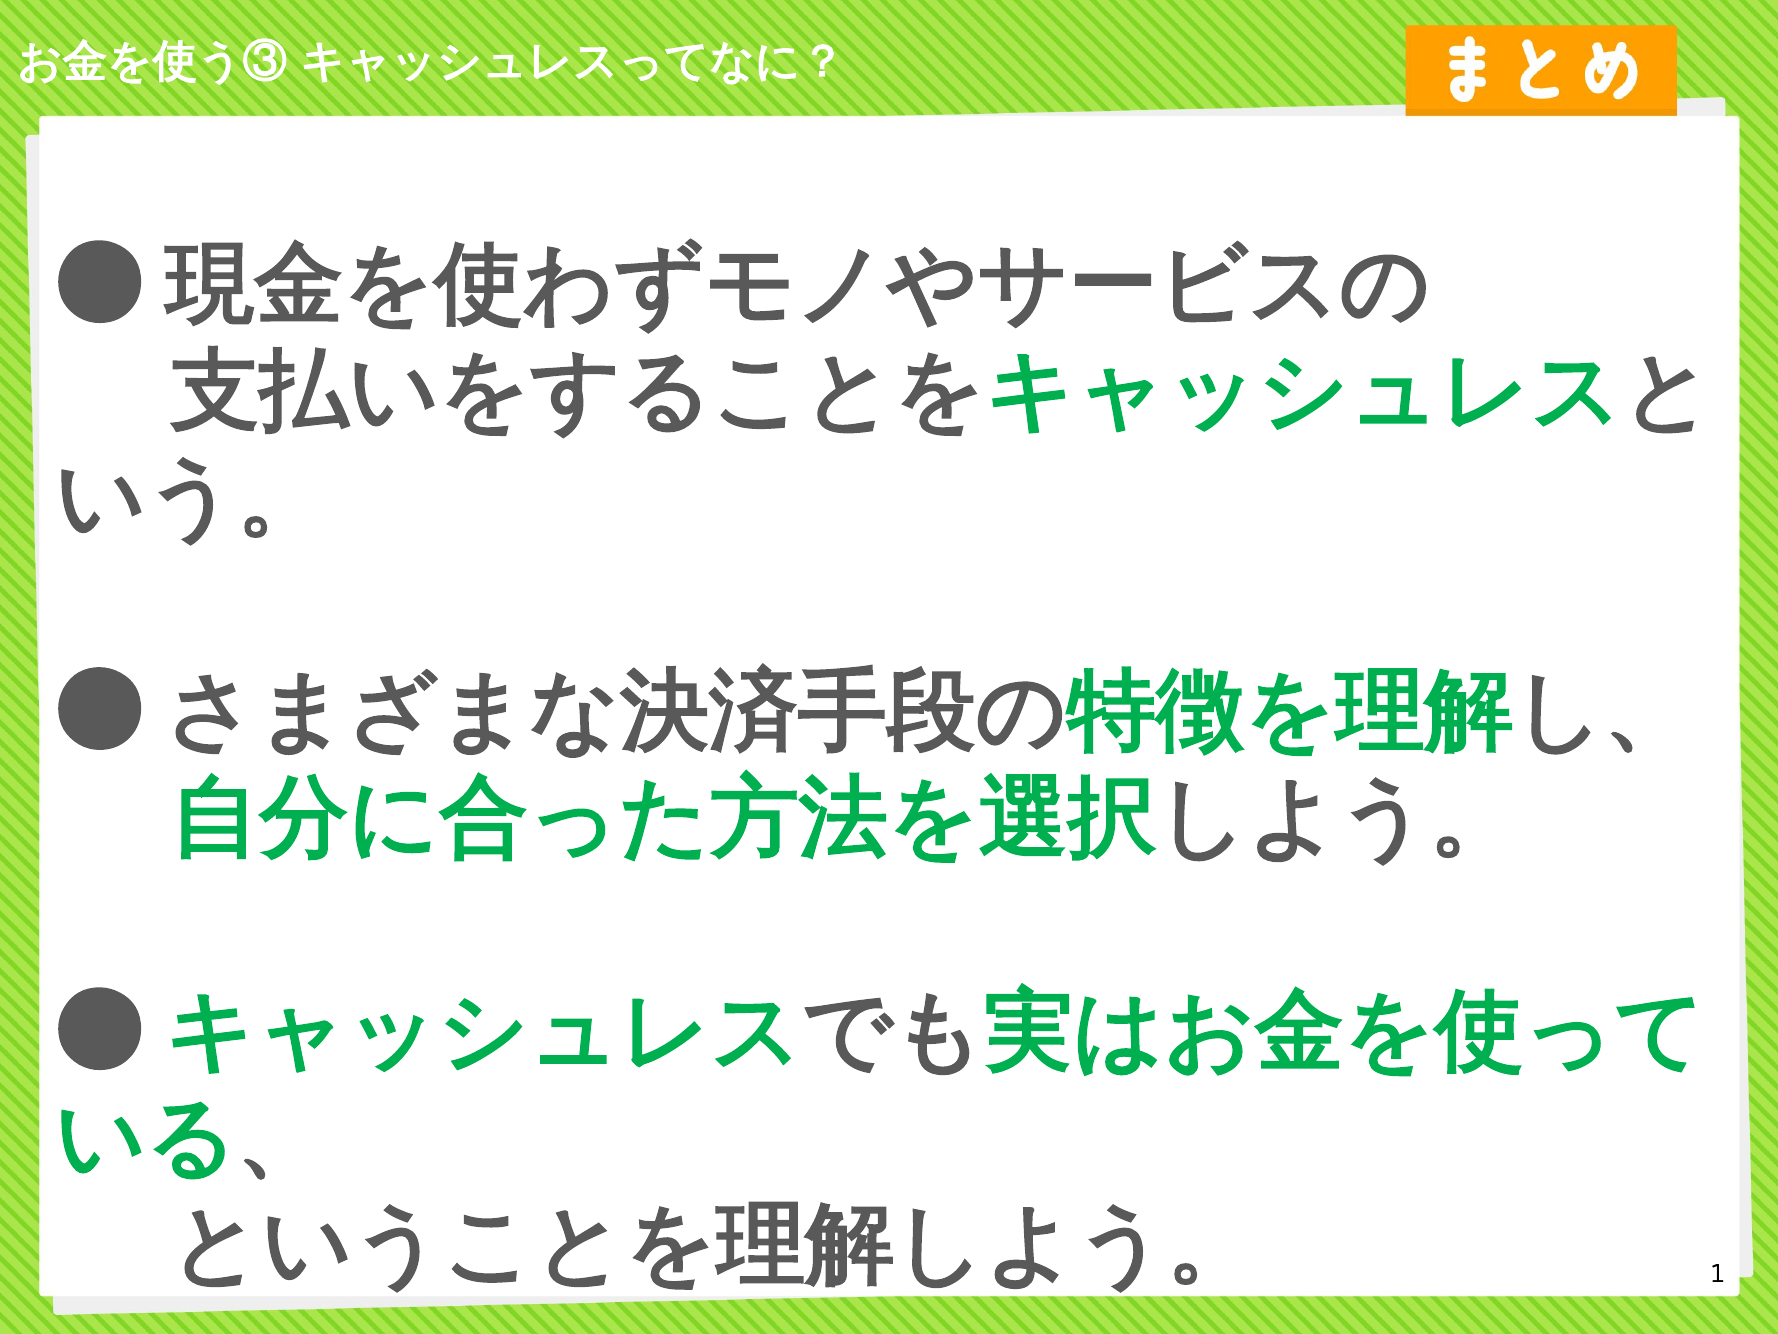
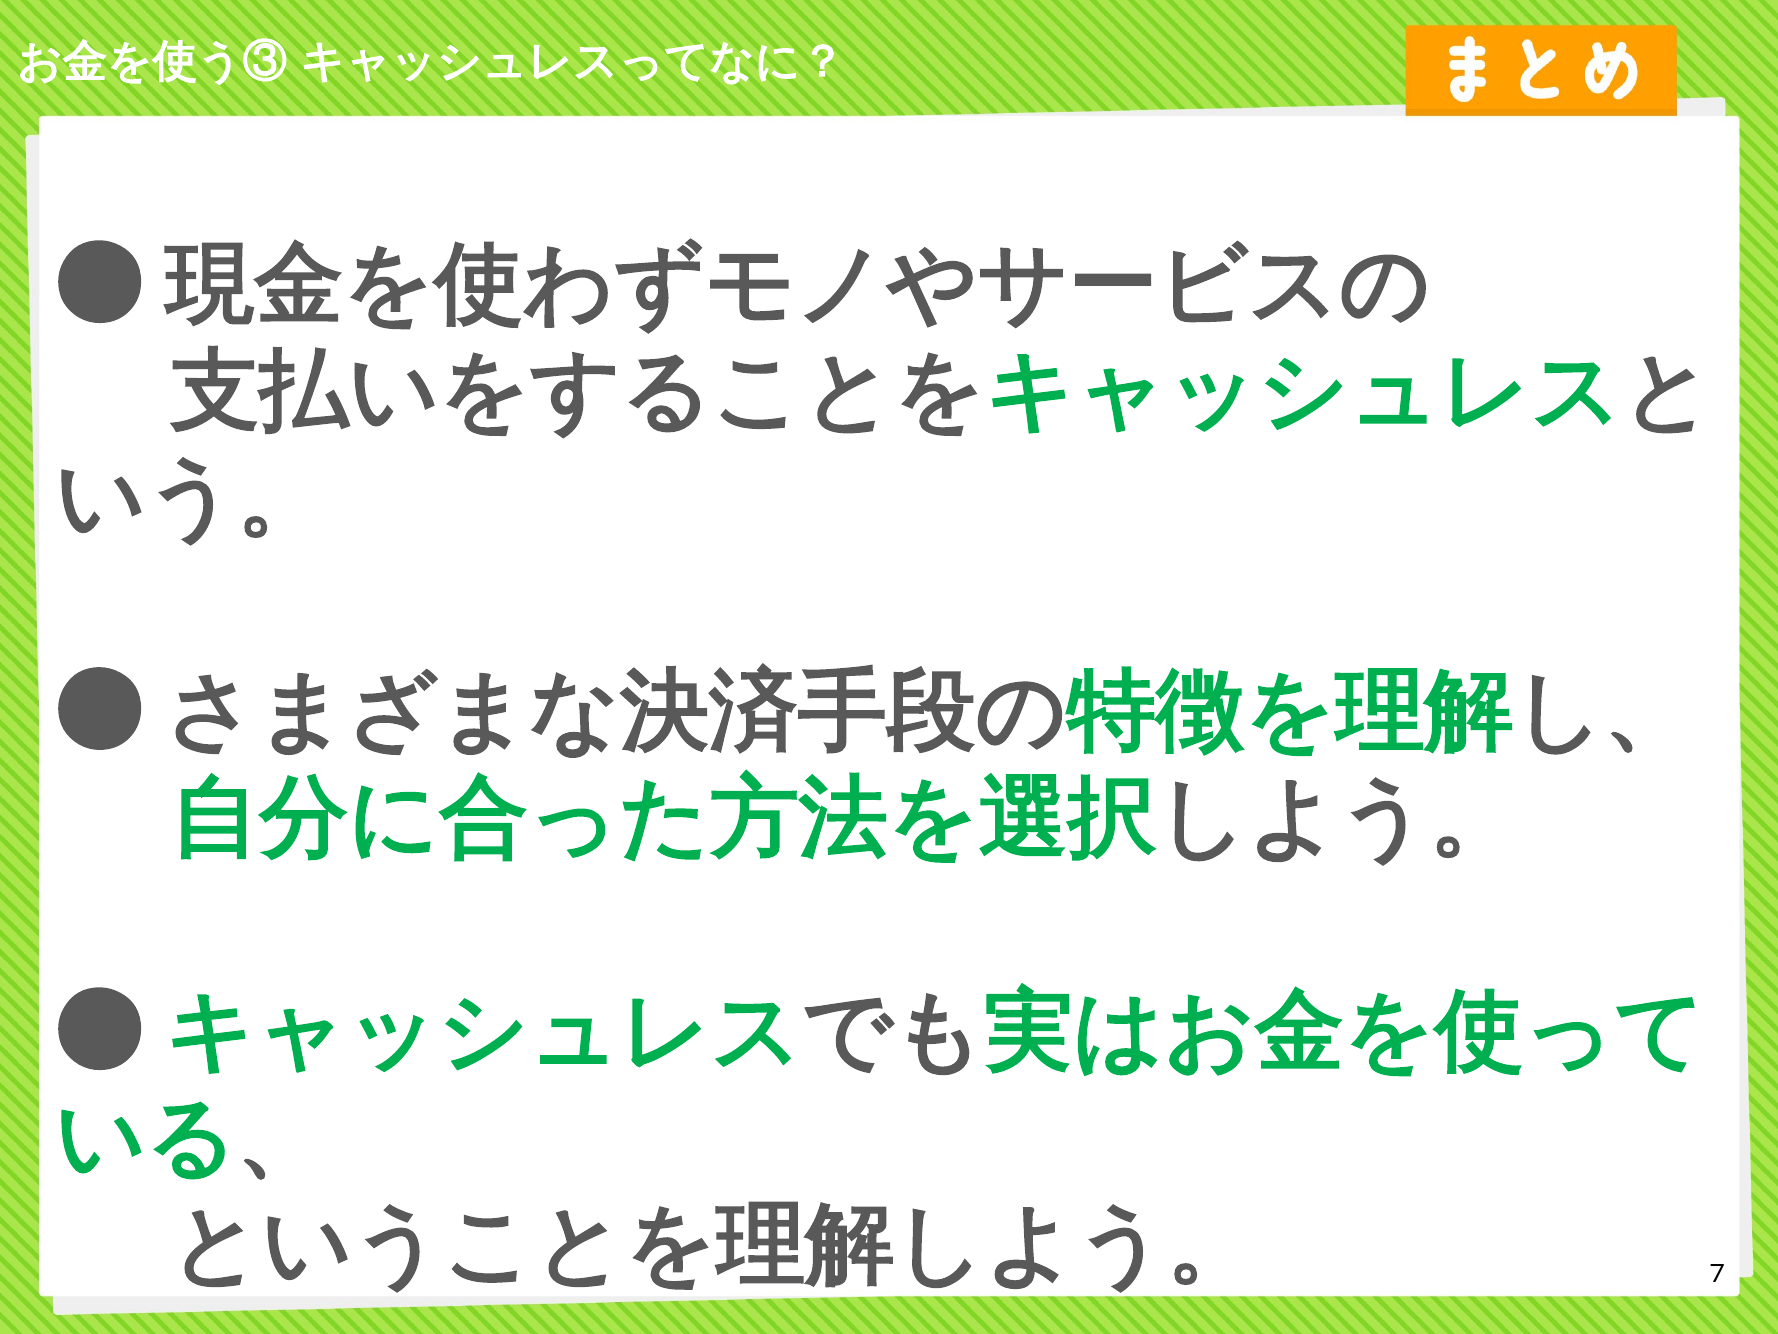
1: 1 -> 7 (1717, 1274)
